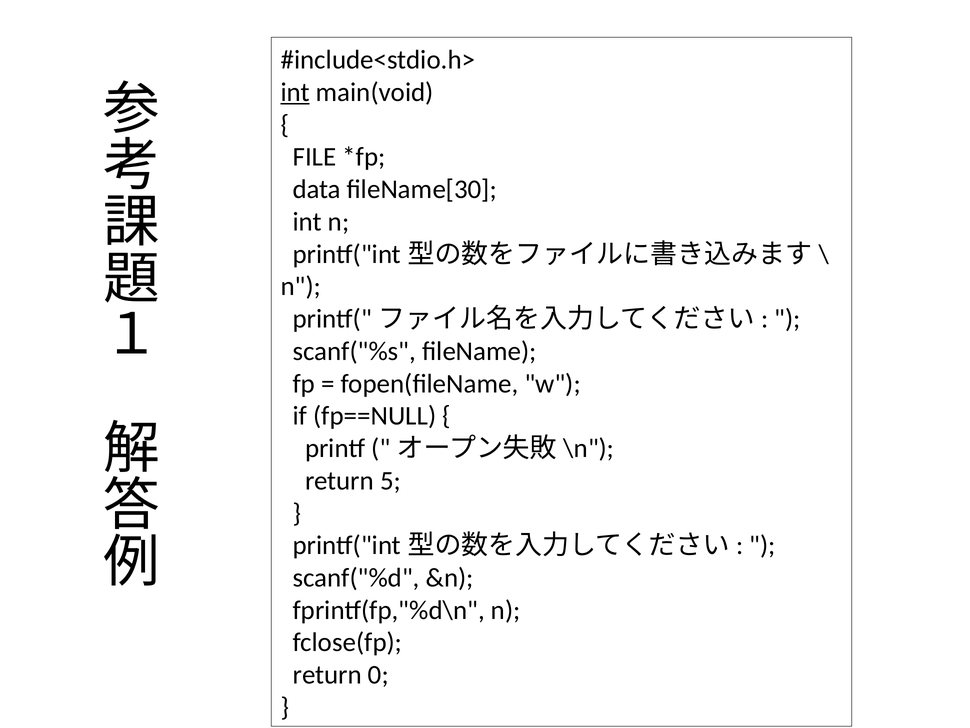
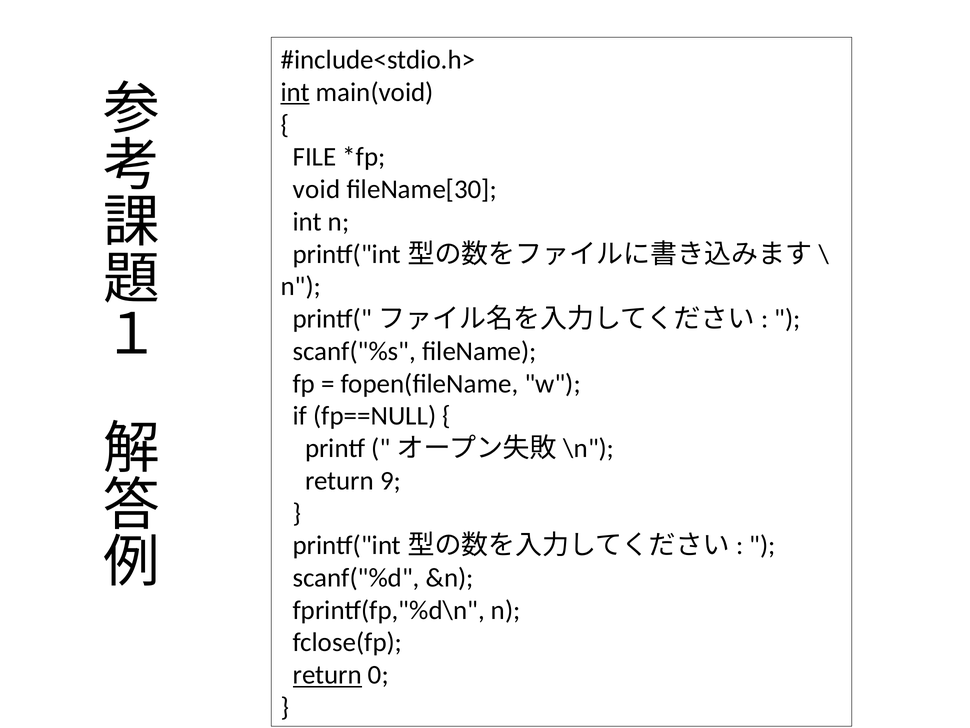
data: data -> void (317, 189)
5: 5 -> 9 (391, 480)
return underline: none -> present (327, 674)
